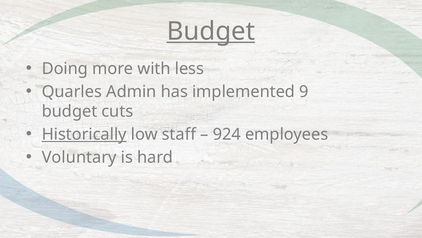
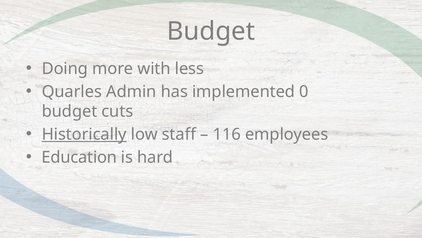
Budget underline: present -> none (211, 31)
9: 9 -> 0 (304, 91)
924: 924 -> 116 (227, 134)
Voluntary: Voluntary -> Education (79, 157)
